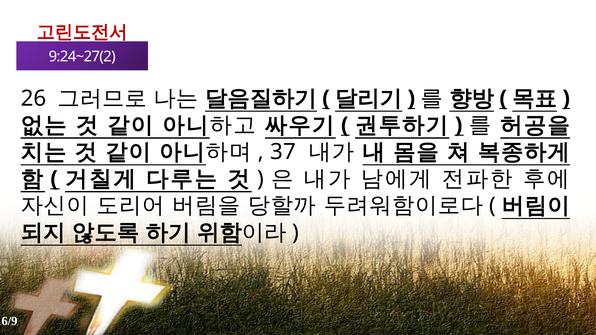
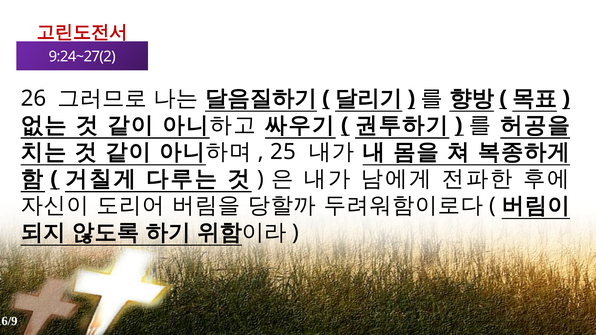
37: 37 -> 25 (283, 152)
